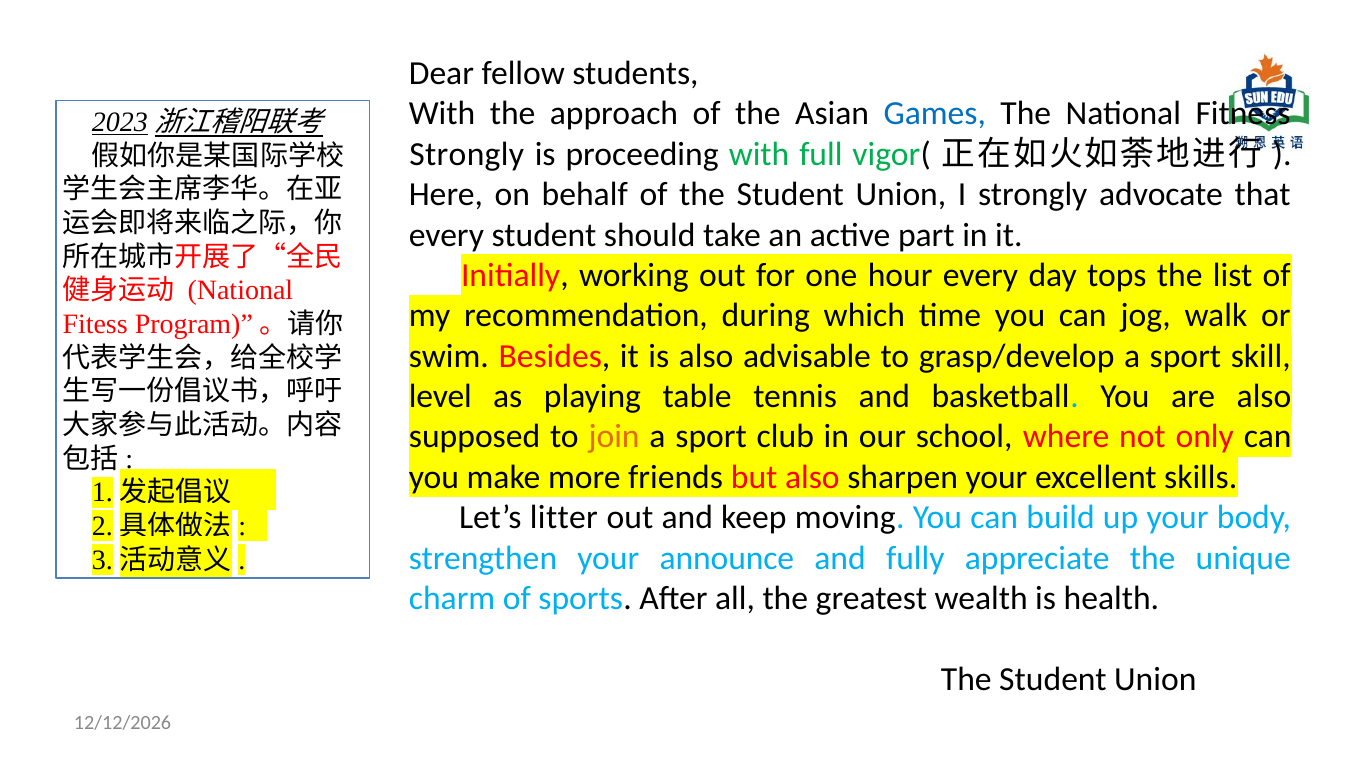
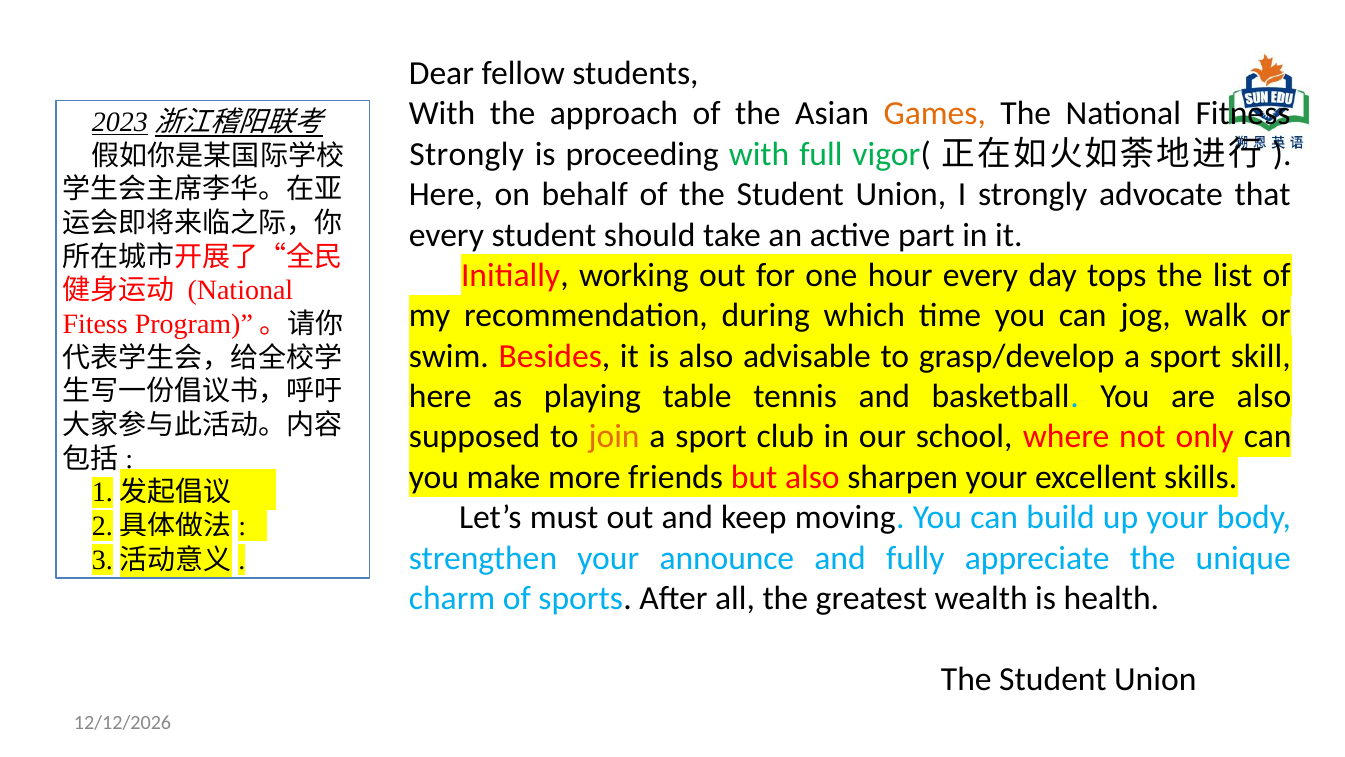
Games colour: blue -> orange (935, 114)
level: level -> here (440, 396)
litter: litter -> must (564, 517)
